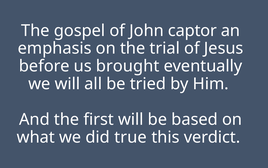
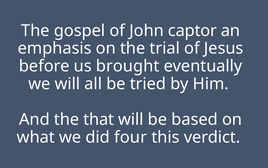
first: first -> that (99, 119)
true: true -> four (131, 137)
